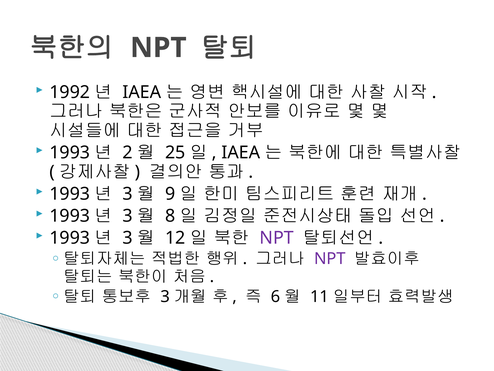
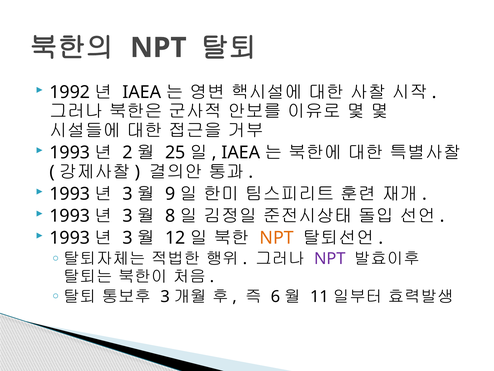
NPT colour: purple -> orange (277, 238)
